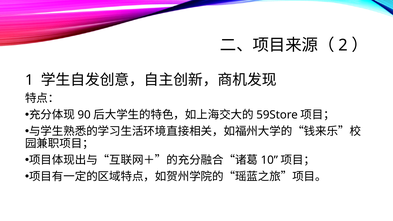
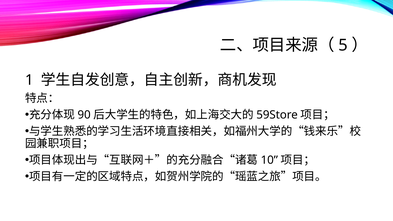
2: 2 -> 5 (343, 45)
